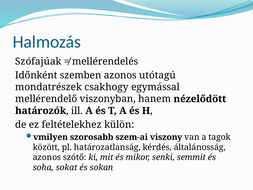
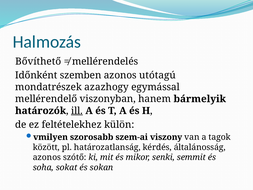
Szófajúak: Szófajúak -> Bővíthető (38, 61)
csakhogy: csakhogy -> azazhogy (107, 87)
nézelődött: nézelődött -> bármelyik (200, 99)
ill underline: none -> present (77, 111)
